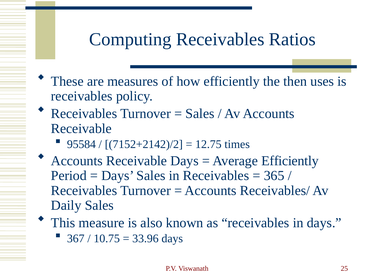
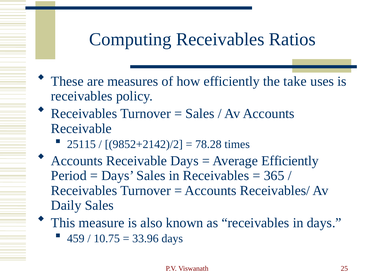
then: then -> take (295, 81)
95584: 95584 -> 25115 (81, 144)
7152+2142)/2: 7152+2142)/2 -> 9852+2142)/2 (144, 144)
12.75: 12.75 -> 78.28 (208, 144)
367: 367 -> 459 (76, 238)
